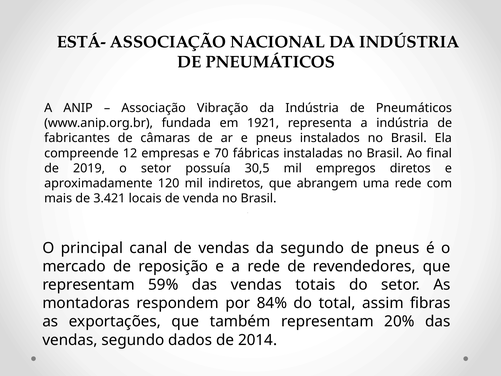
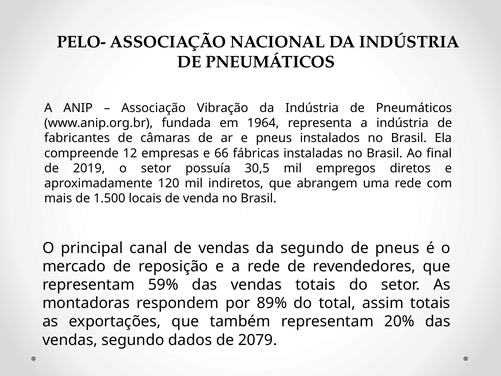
ESTÁ-: ESTÁ- -> PELO- (81, 42)
1921: 1921 -> 1964 (263, 123)
70: 70 -> 66 (221, 153)
3.421: 3.421 -> 1.500 (109, 198)
84%: 84% -> 89% (272, 303)
assim fibras: fibras -> totais (430, 303)
2014: 2014 -> 2079 (258, 340)
